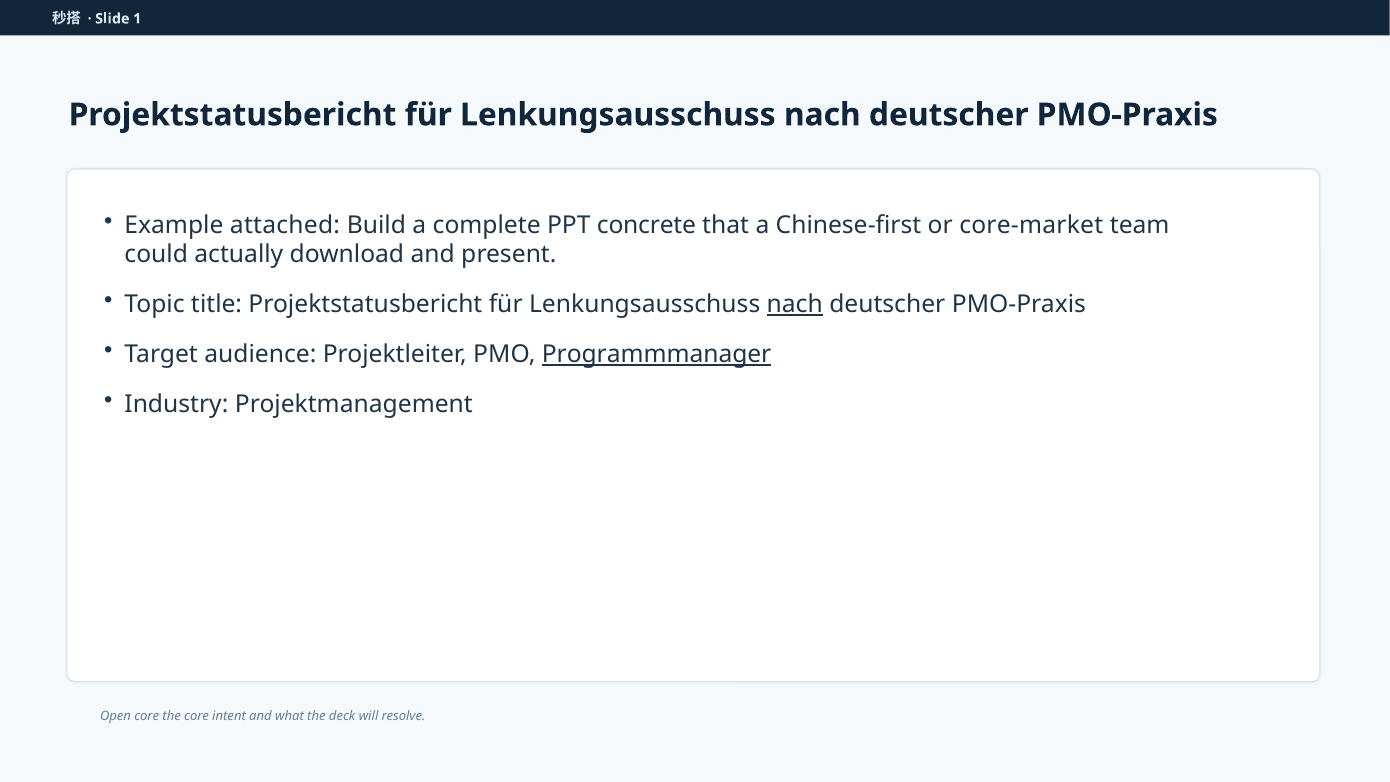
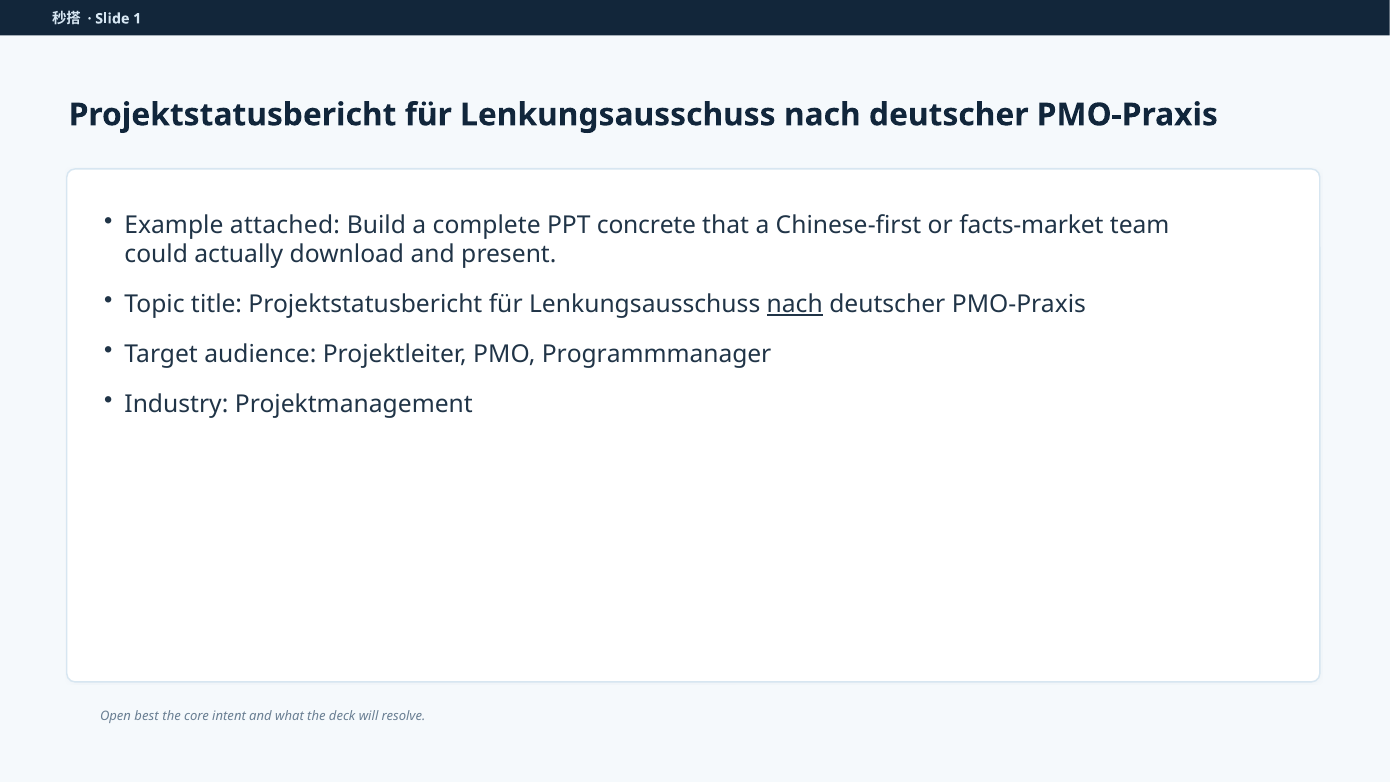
core-market: core-market -> facts-market (1031, 225)
Programmmanager underline: present -> none (657, 354)
Open core: core -> best (147, 716)
